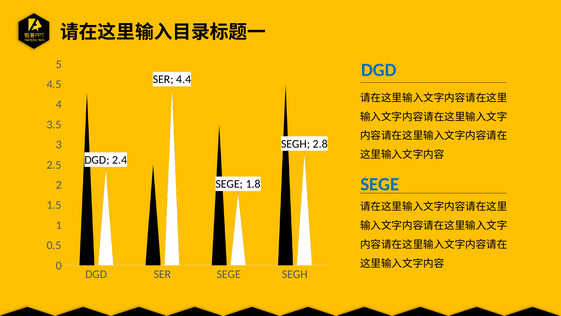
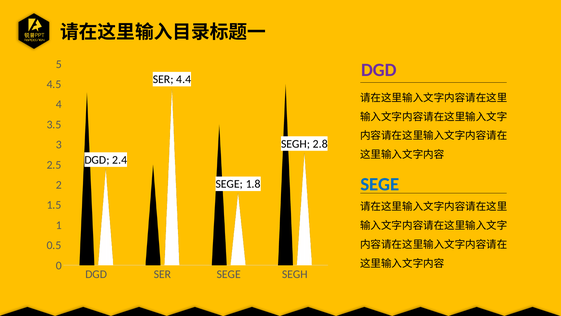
DGD colour: blue -> purple (379, 70)
